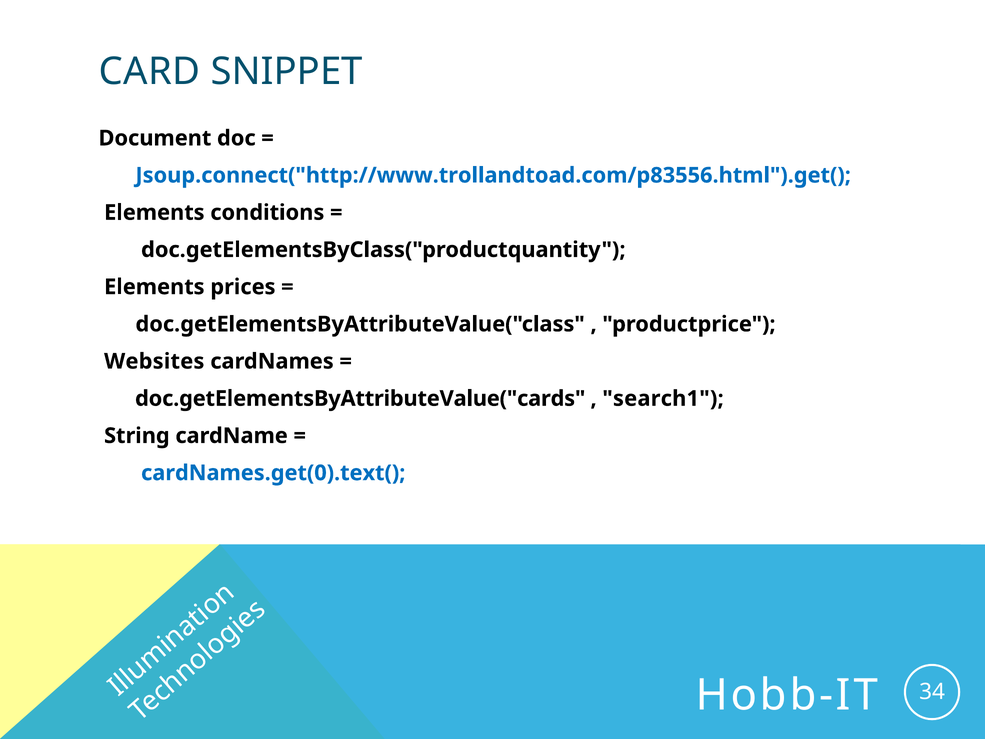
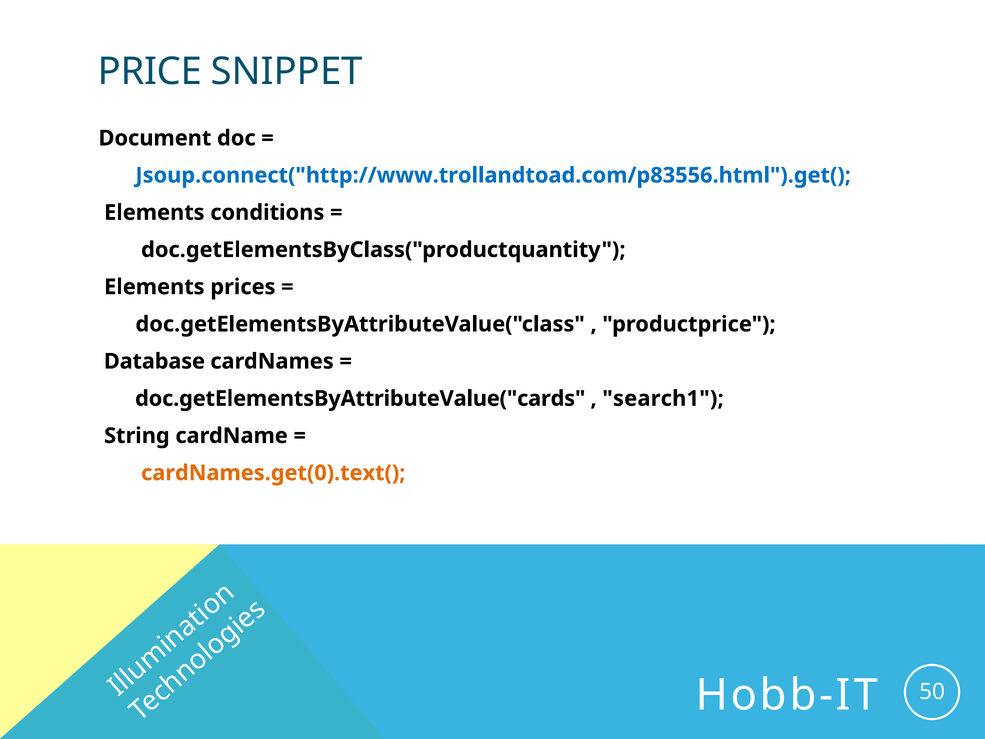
CARD: CARD -> PRICE (150, 72)
Websites: Websites -> Database (154, 361)
cardNames.get(0).text( colour: blue -> orange (273, 473)
34: 34 -> 50 (932, 692)
